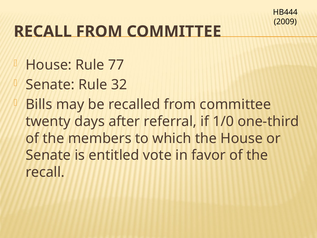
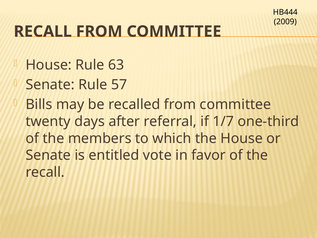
77: 77 -> 63 (116, 65)
32: 32 -> 57 (119, 85)
1/0: 1/0 -> 1/7 (223, 121)
